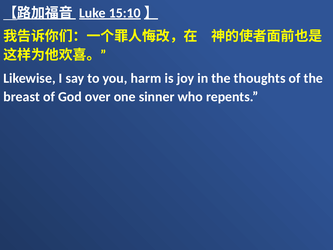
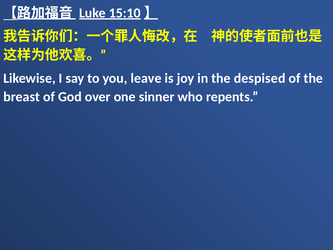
harm: harm -> leave (146, 78)
thoughts: thoughts -> despised (260, 78)
